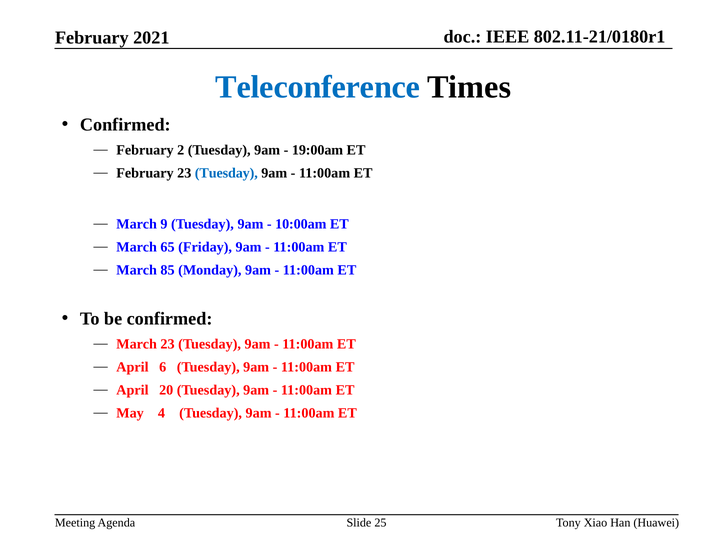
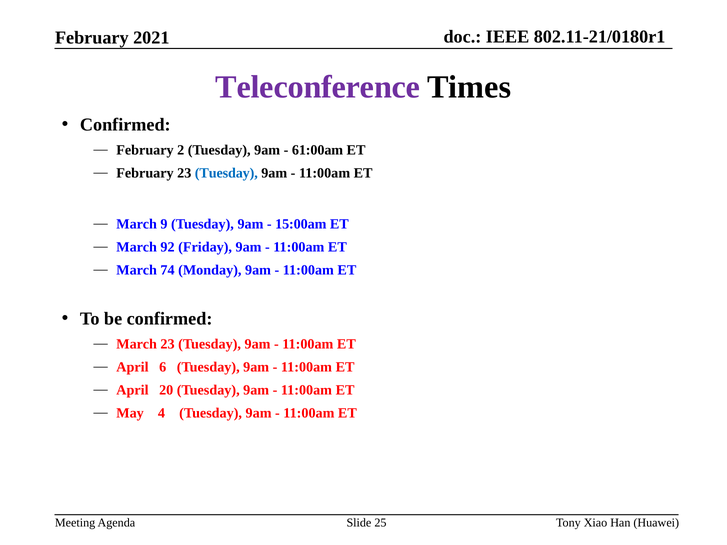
Teleconference colour: blue -> purple (318, 87)
19:00am: 19:00am -> 61:00am (318, 150)
10:00am: 10:00am -> 15:00am (301, 224)
65: 65 -> 92 (168, 247)
85: 85 -> 74 (168, 270)
